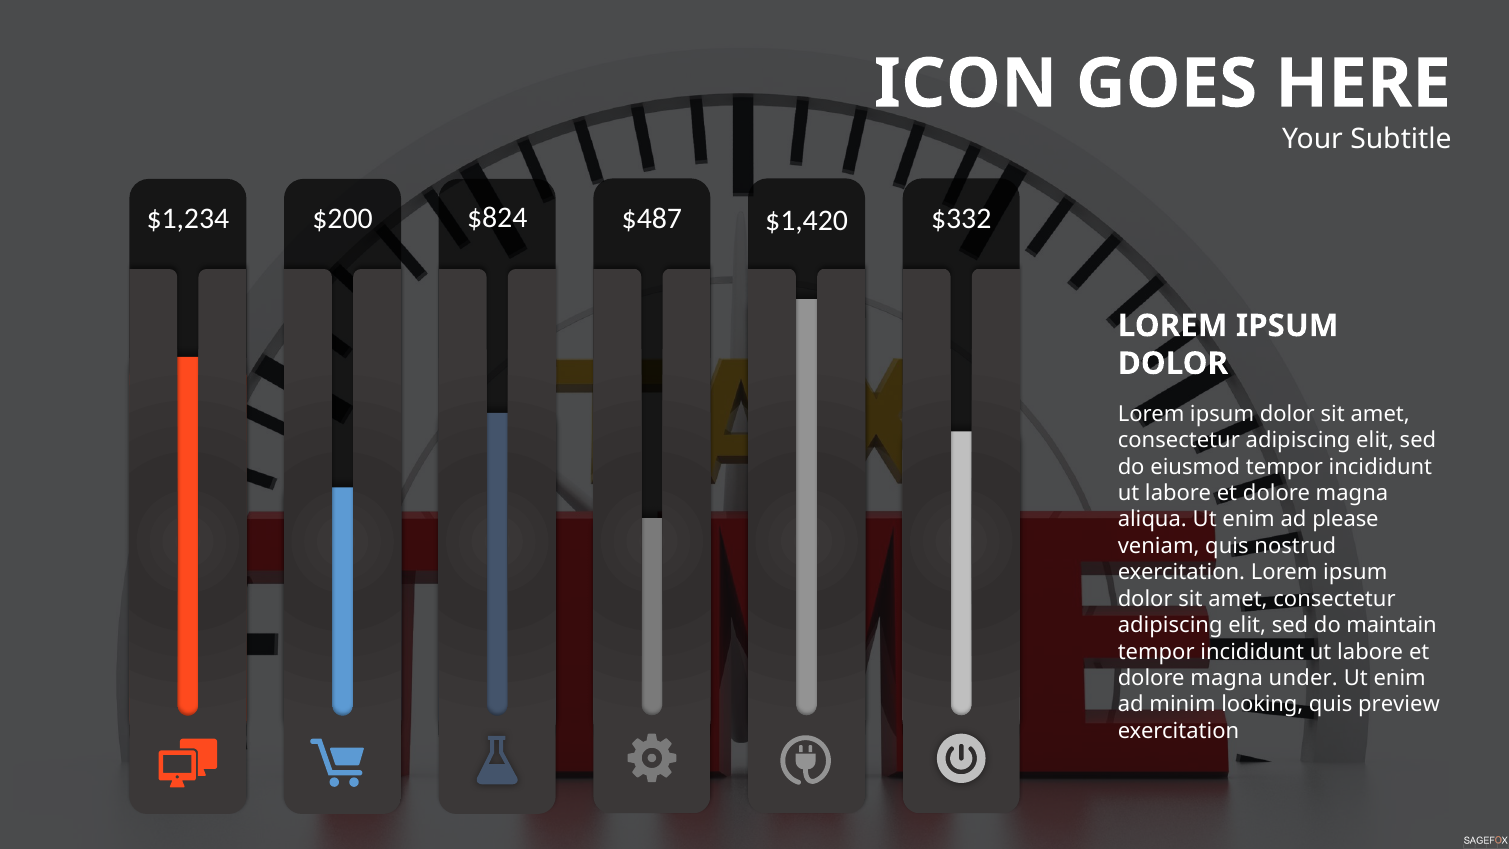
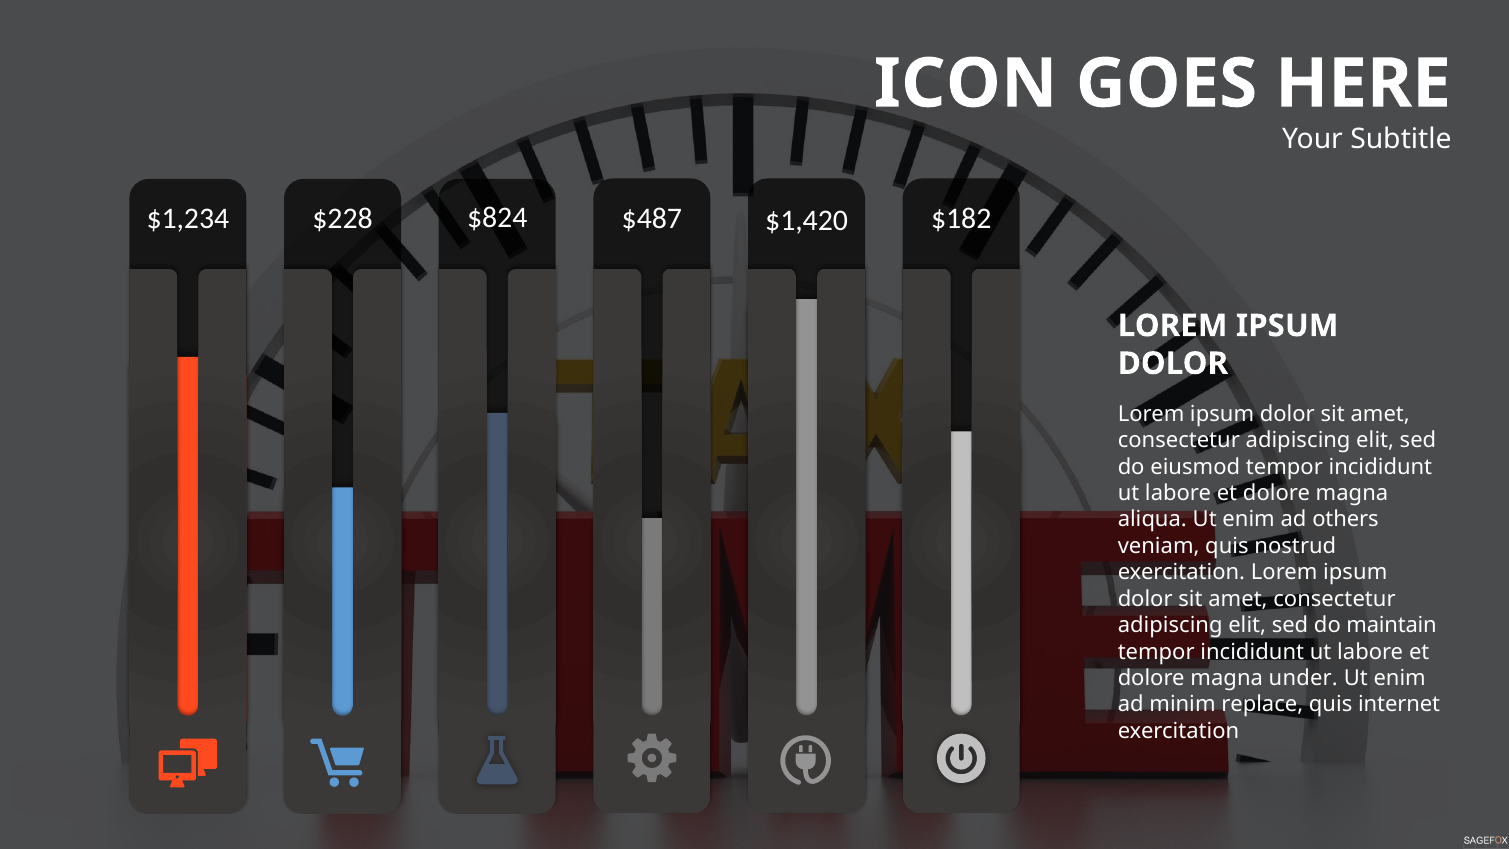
$200: $200 -> $228 (343, 218)
$332: $332 -> $182 (961, 218)
please: please -> others (1345, 519)
looking: looking -> replace (1262, 704)
preview: preview -> internet (1399, 704)
